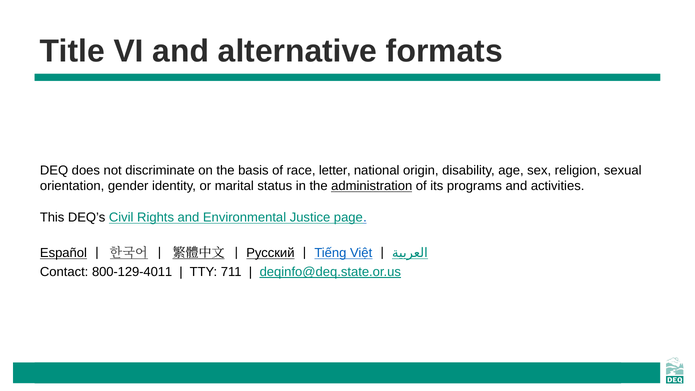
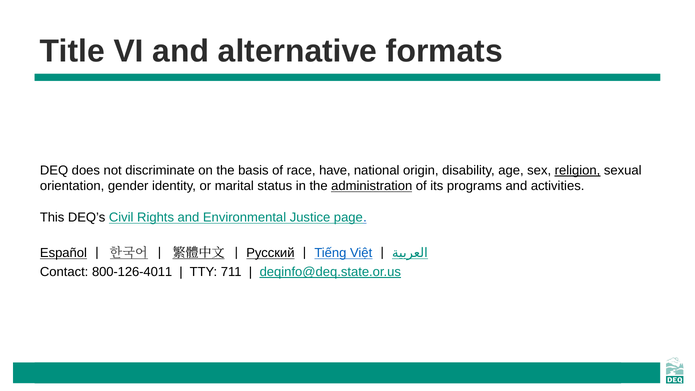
letter: letter -> have (335, 170)
religion underline: none -> present (578, 170)
800-129-4011: 800-129-4011 -> 800-126-4011 (132, 272)
